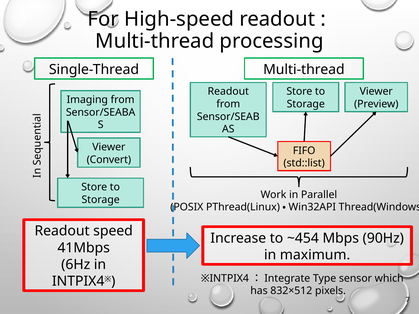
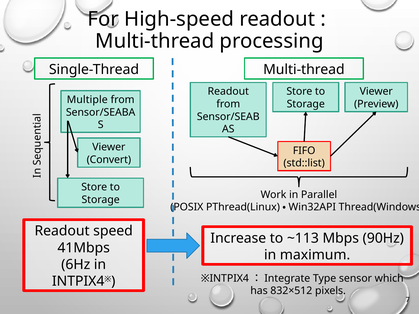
Imaging: Imaging -> Multiple (87, 100)
~454: ~454 -> ~113 (303, 238)
